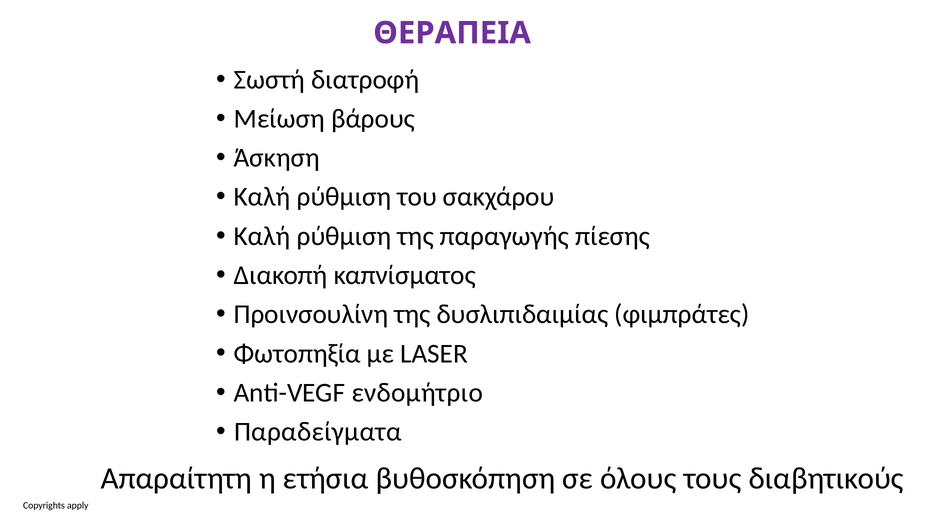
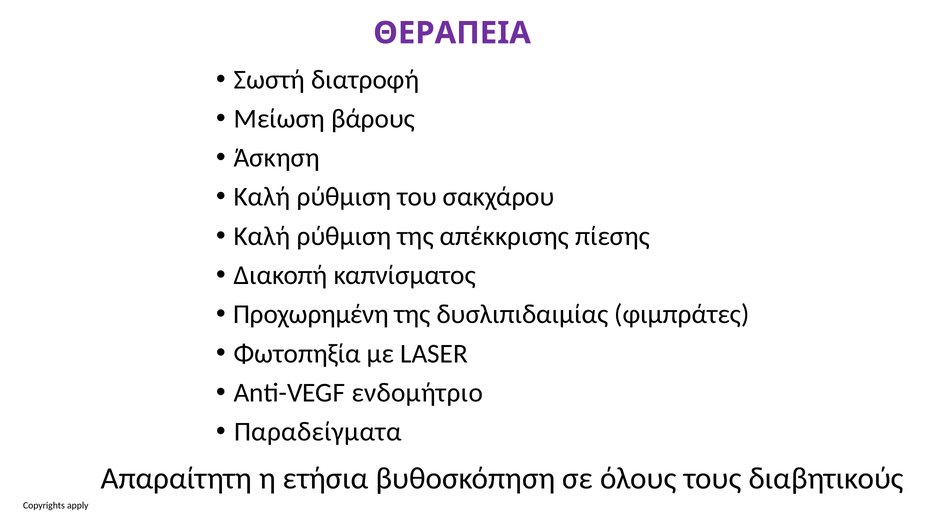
παραγωγής: παραγωγής -> απέκκρισης (504, 236)
Προινσουλίνη: Προινσουλίνη -> Προχωρημένη (311, 315)
